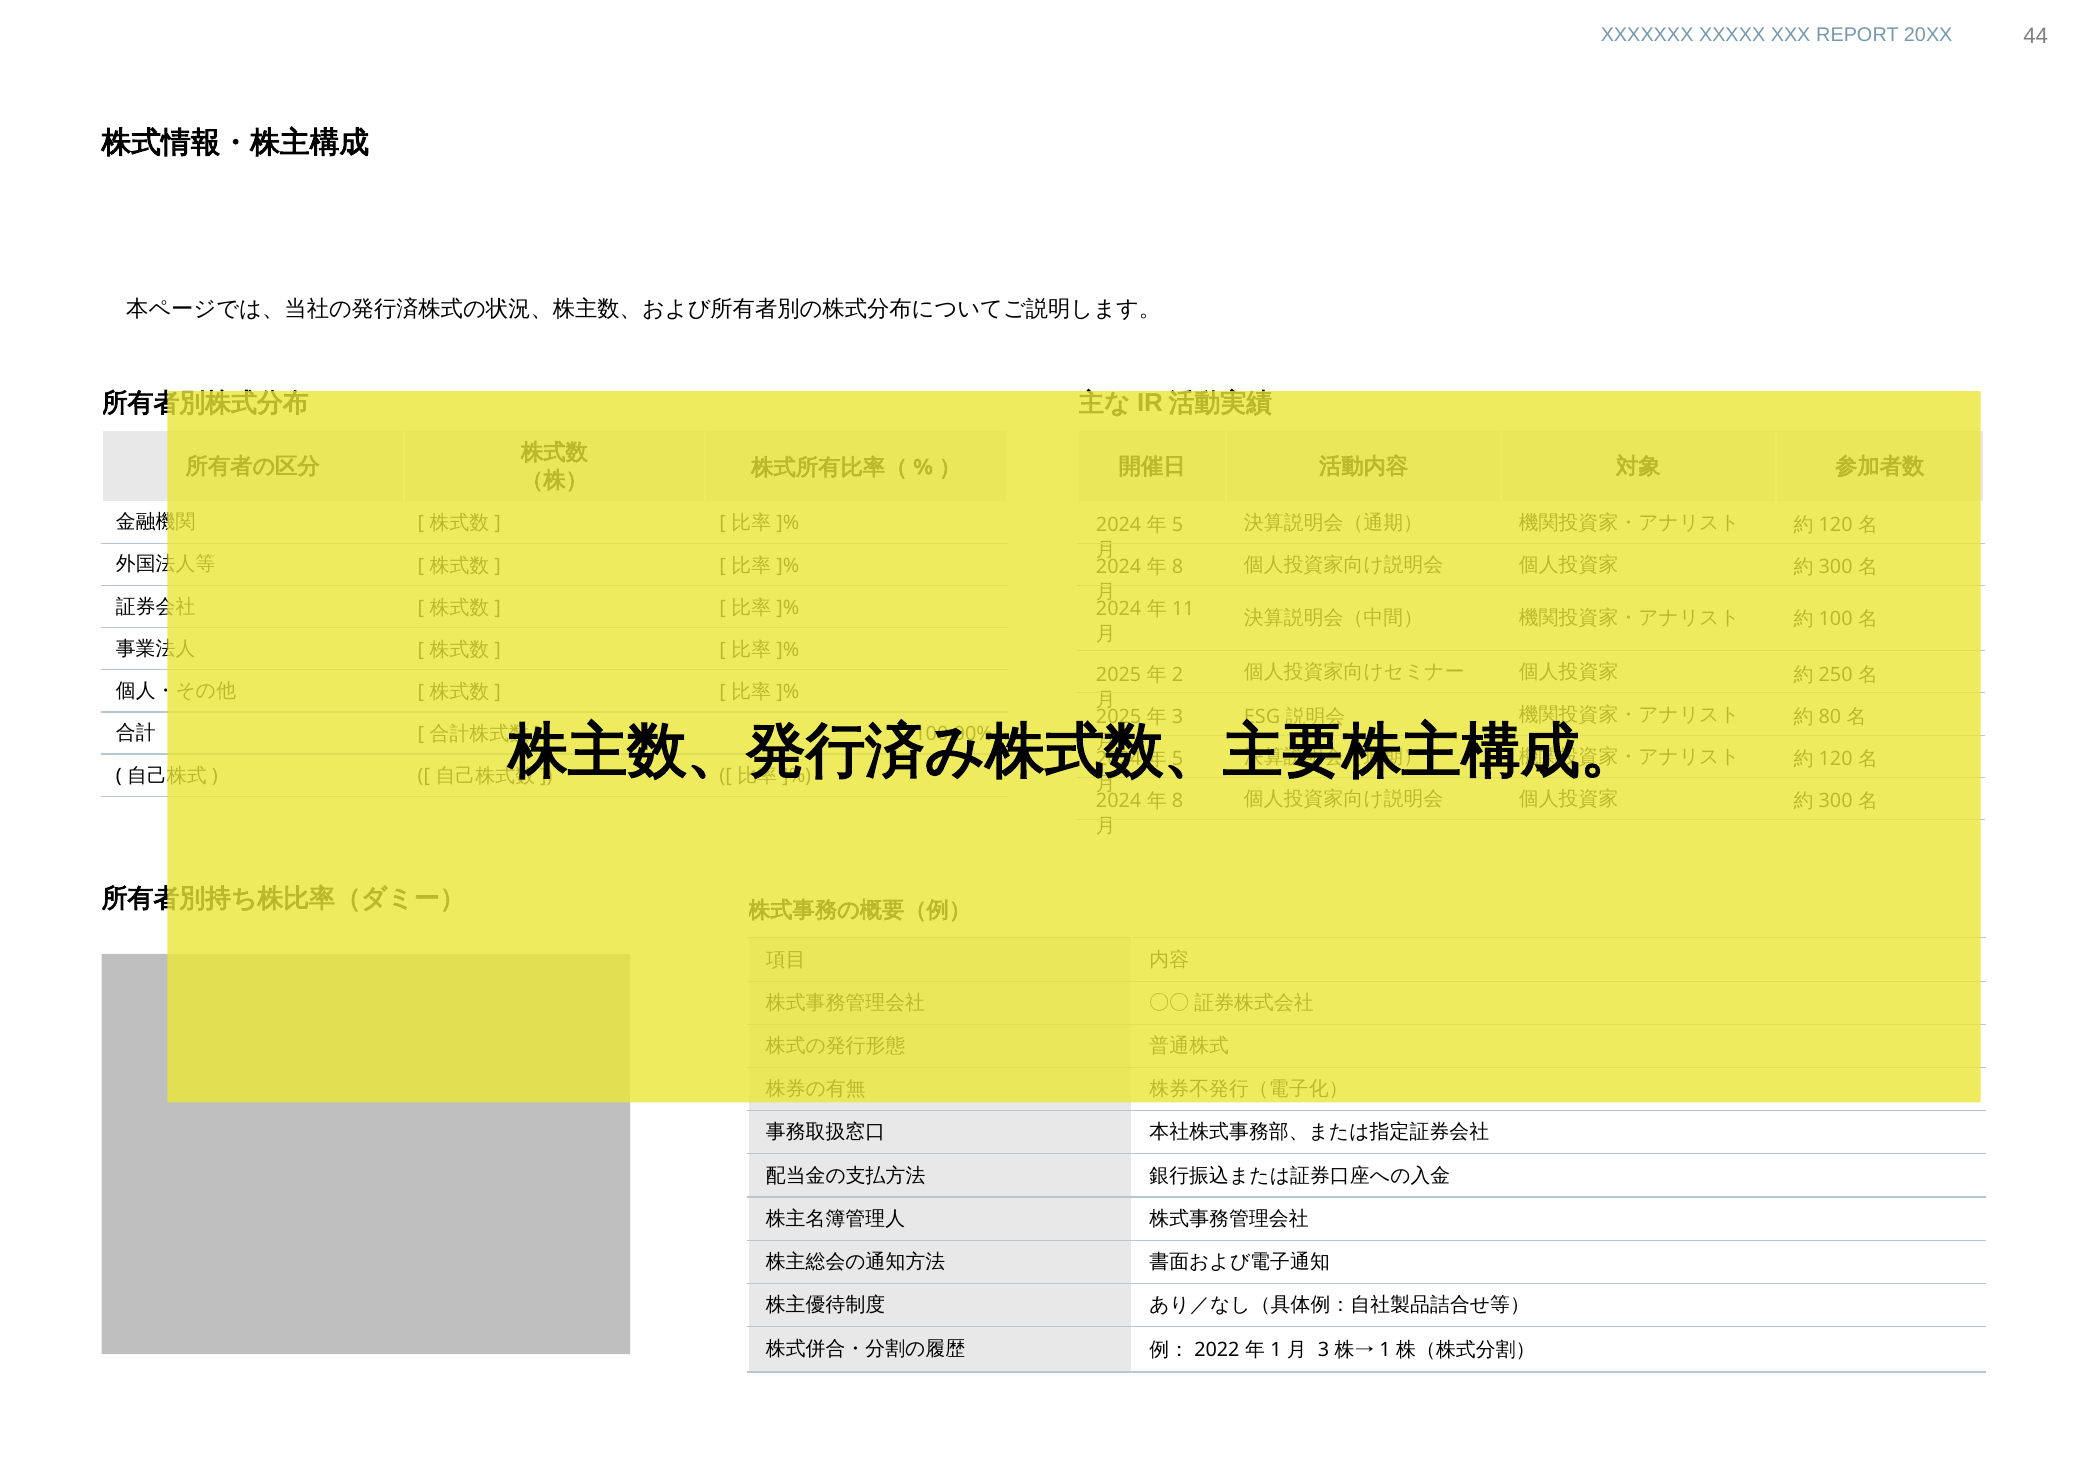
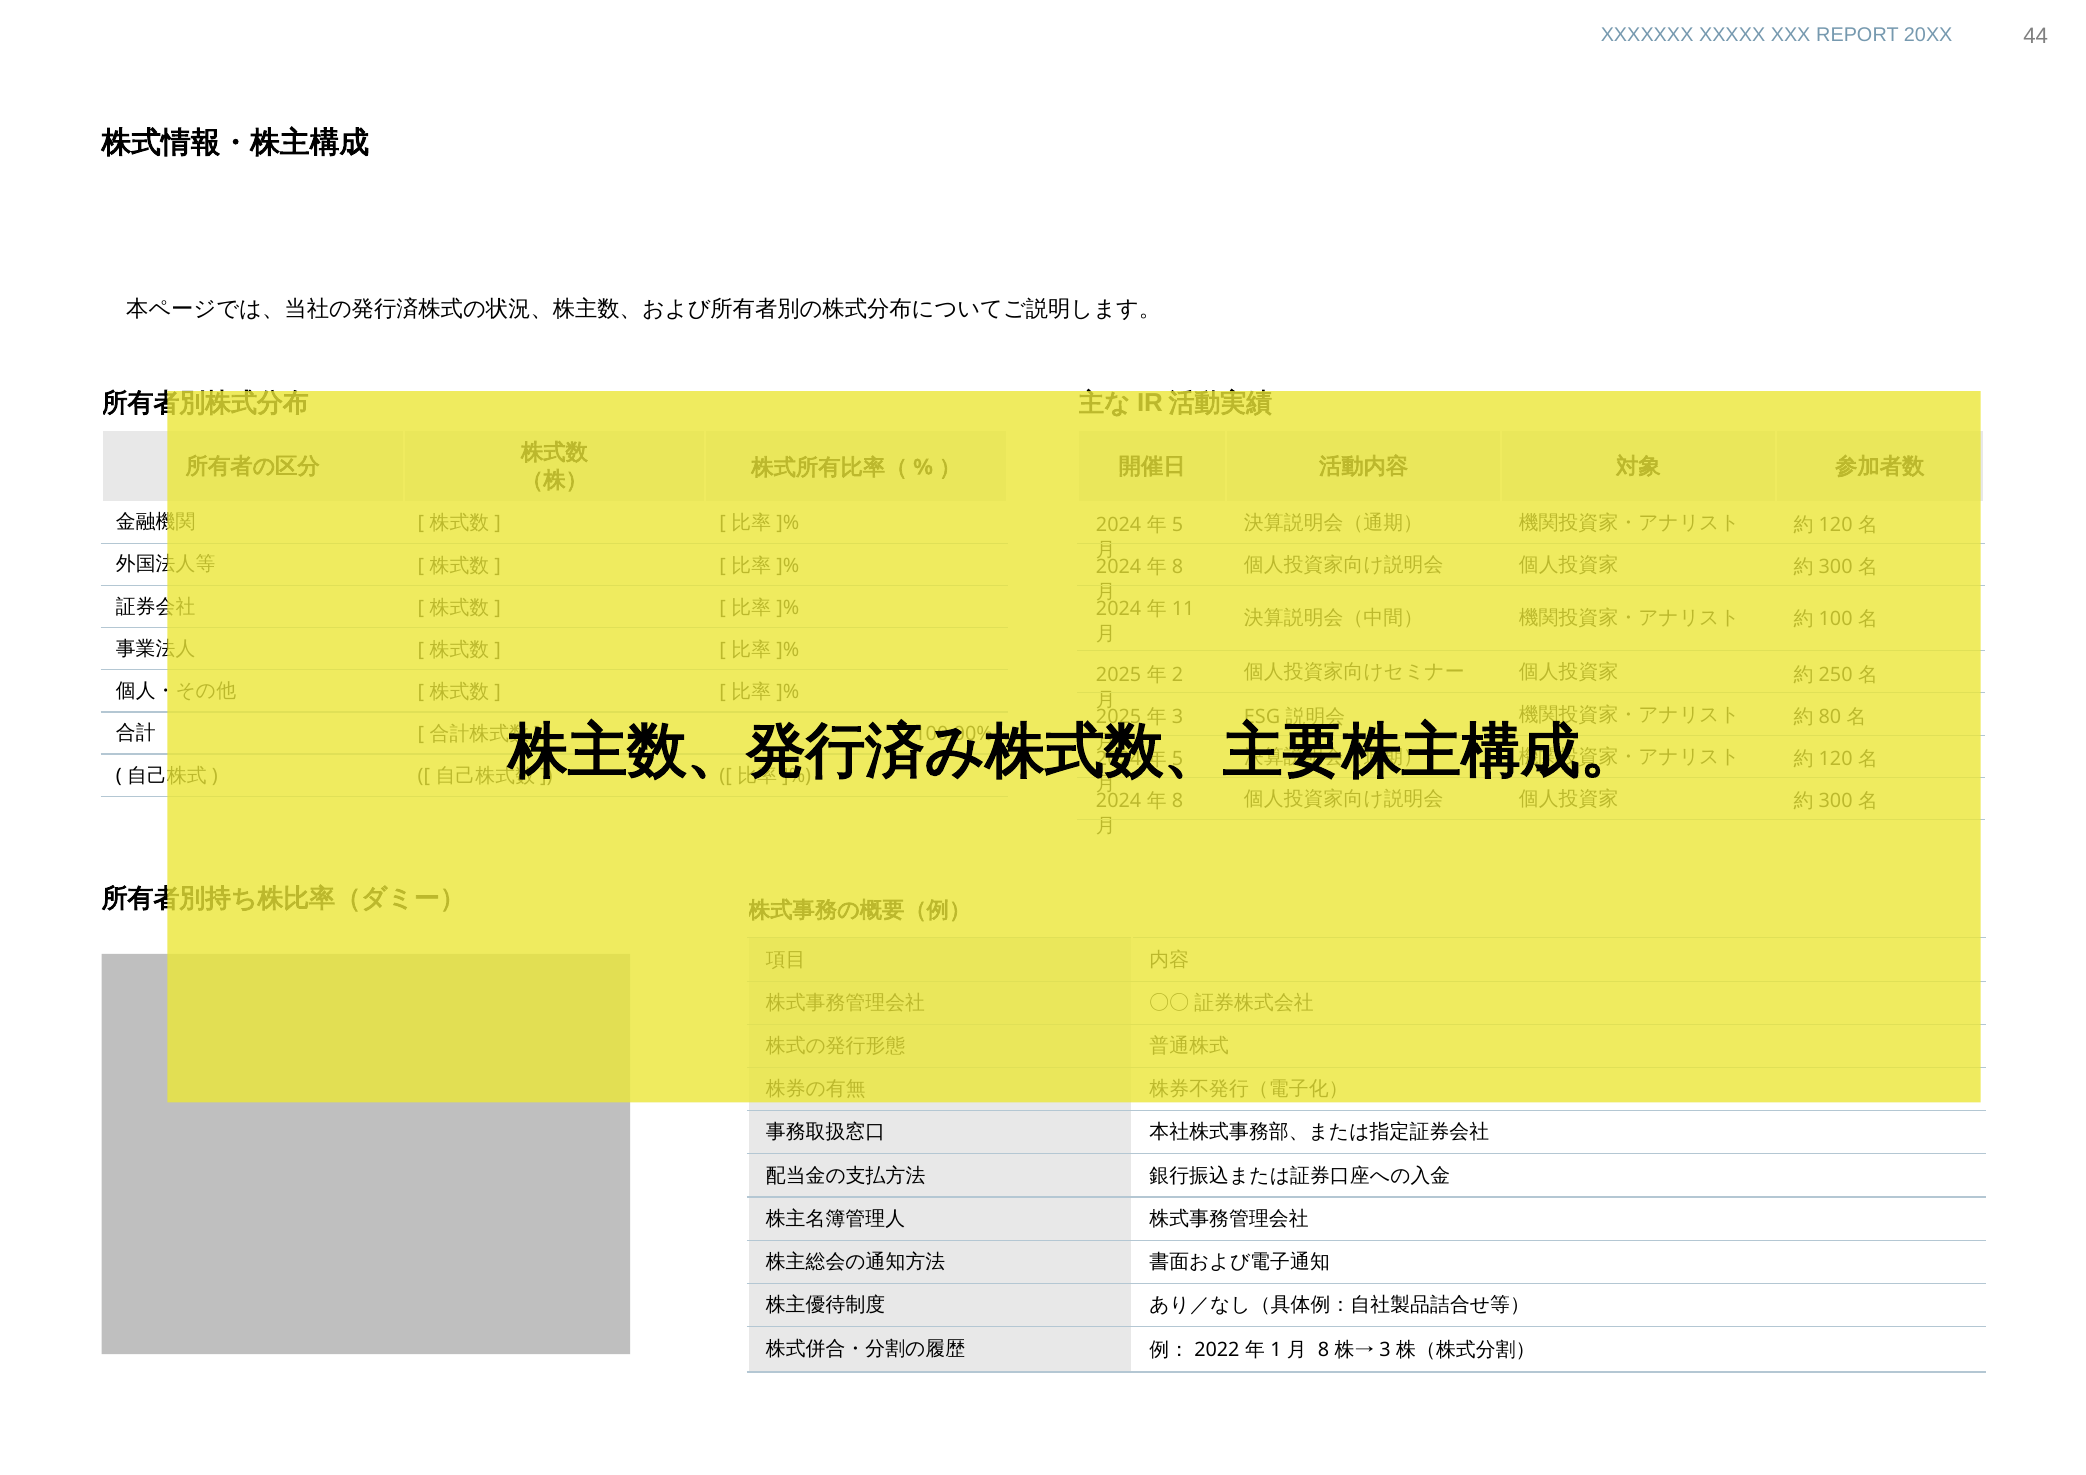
3: 3 -> 8 (1324, 1350)
1: 1 -> 3 (1385, 1350)
